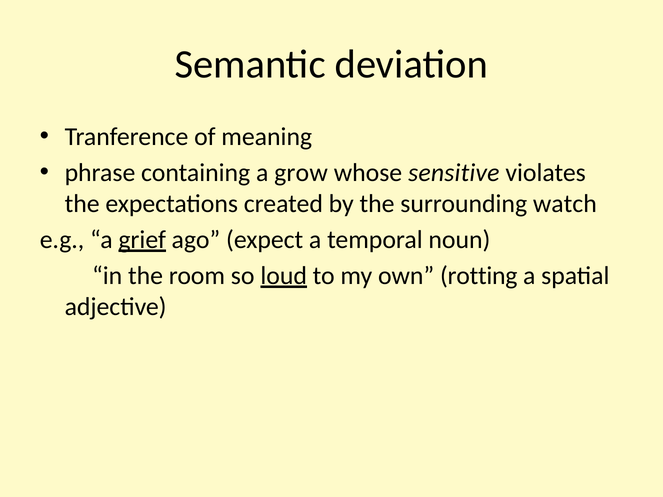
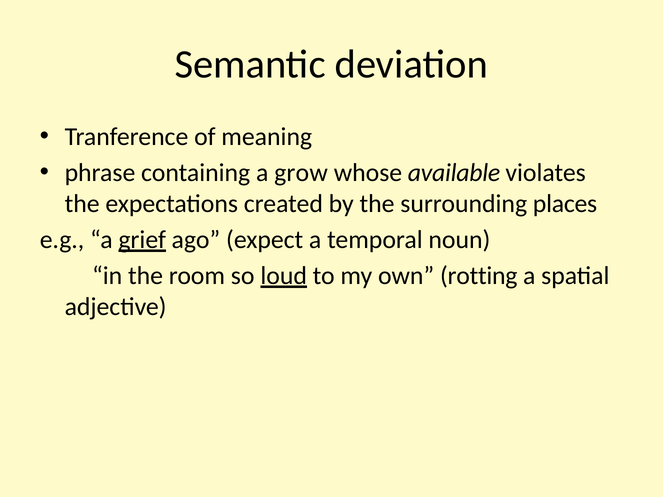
sensitive: sensitive -> available (454, 173)
watch: watch -> places (565, 204)
